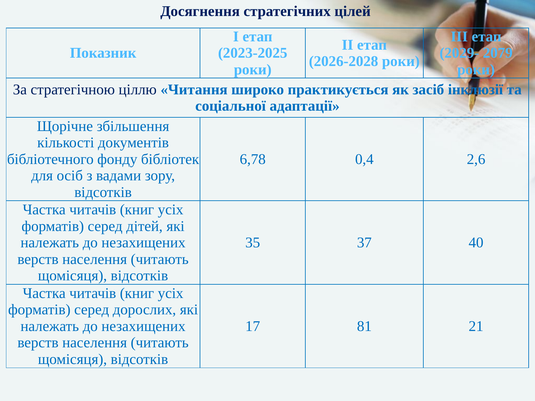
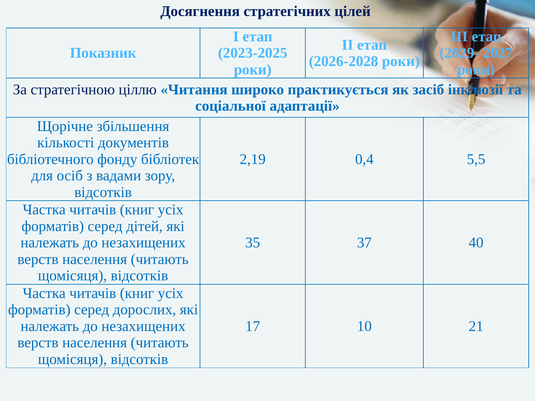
2079: 2079 -> 2027 (498, 53)
6,78: 6,78 -> 2,19 (253, 159)
2,6: 2,6 -> 5,5 (476, 159)
81: 81 -> 10 (364, 326)
